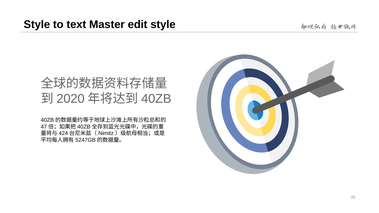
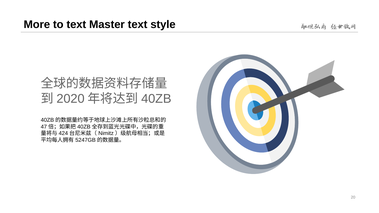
Style: Style -> More (37, 25)
Master edit: edit -> text (138, 25)
